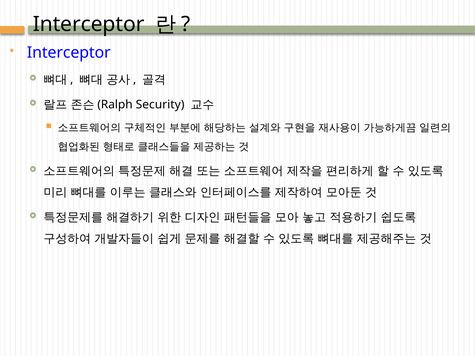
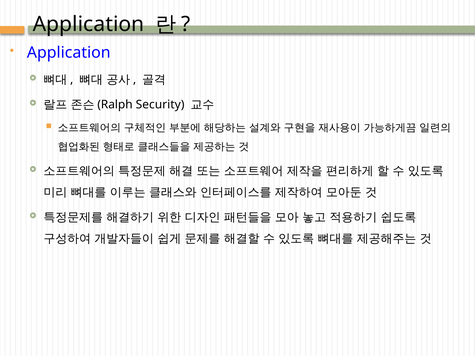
Interceptor: Interceptor -> Application (89, 24)
Interceptor: Interceptor -> Application (69, 53)
